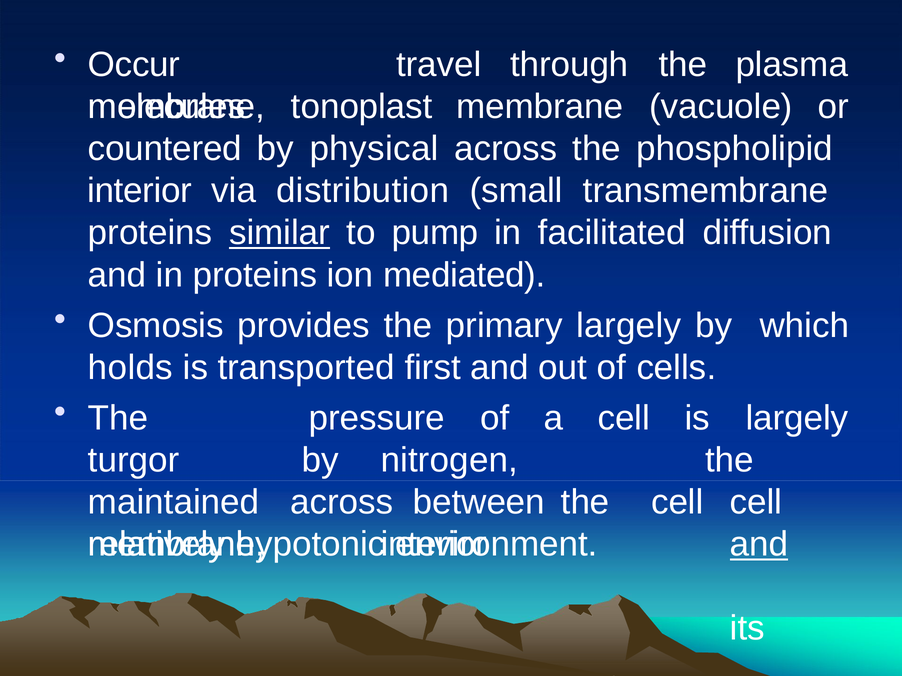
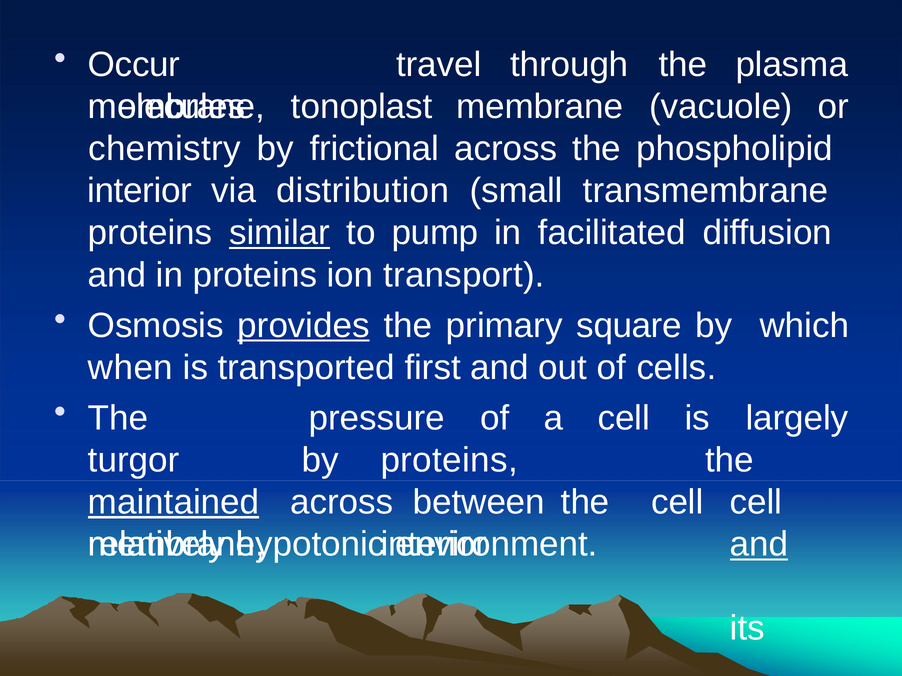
countered: countered -> chemistry (165, 149)
physical: physical -> frictional (374, 149)
mediated: mediated -> transport (464, 275)
provides underline: none -> present (304, 326)
primary largely: largely -> square (629, 326)
holds: holds -> when (130, 368)
by nitrogen: nitrogen -> proteins (449, 460)
maintained underline: none -> present (174, 503)
